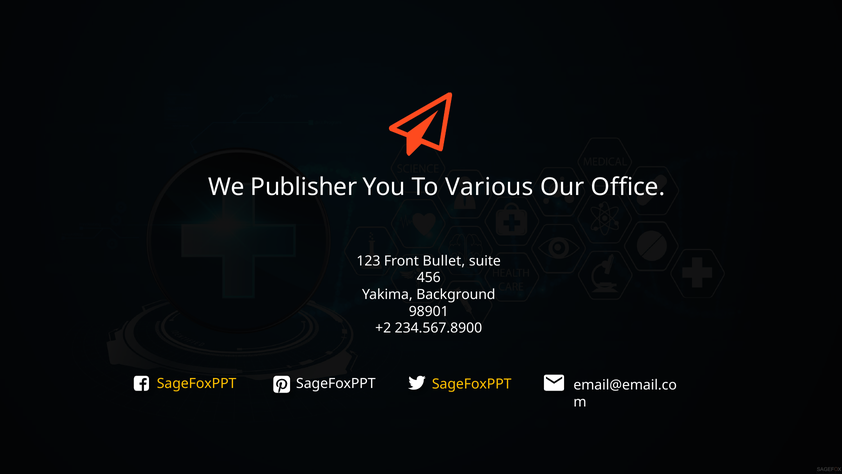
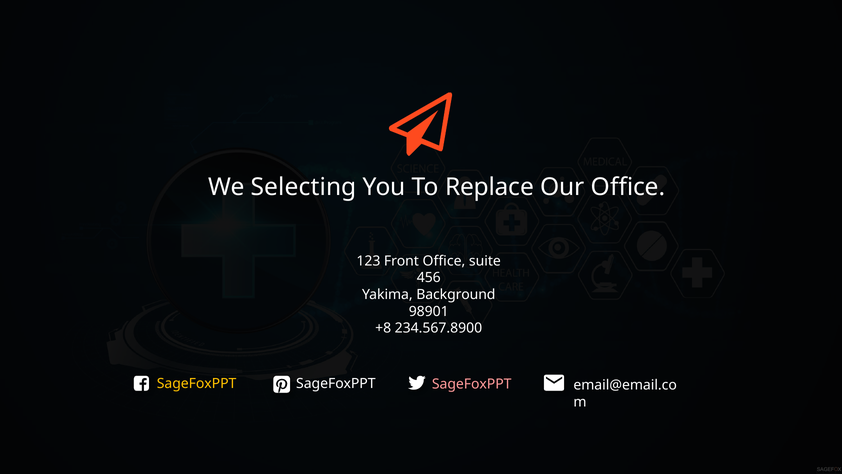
Publisher: Publisher -> Selecting (304, 187)
Various: Various -> Replace (489, 187)
Front Bullet: Bullet -> Office (444, 261)
+2: +2 -> +8 (383, 328)
SageFoxPPT colour: yellow -> pink (472, 384)
